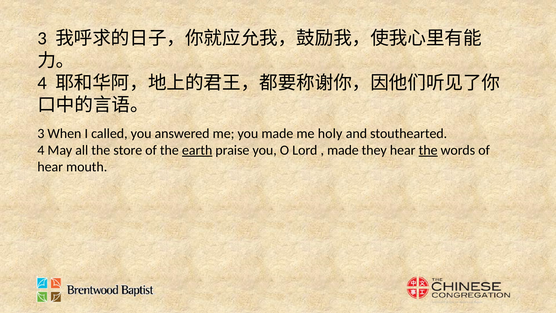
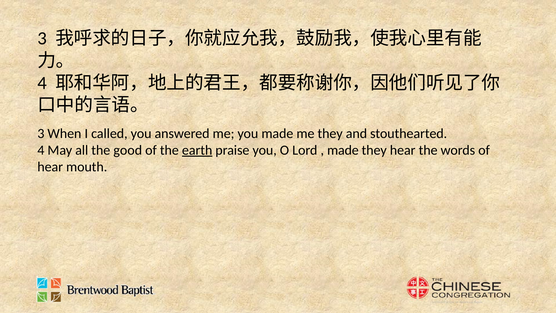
me holy: holy -> they (330, 133)
store: store -> good (128, 150)
the underline: present -> none (428, 150)
